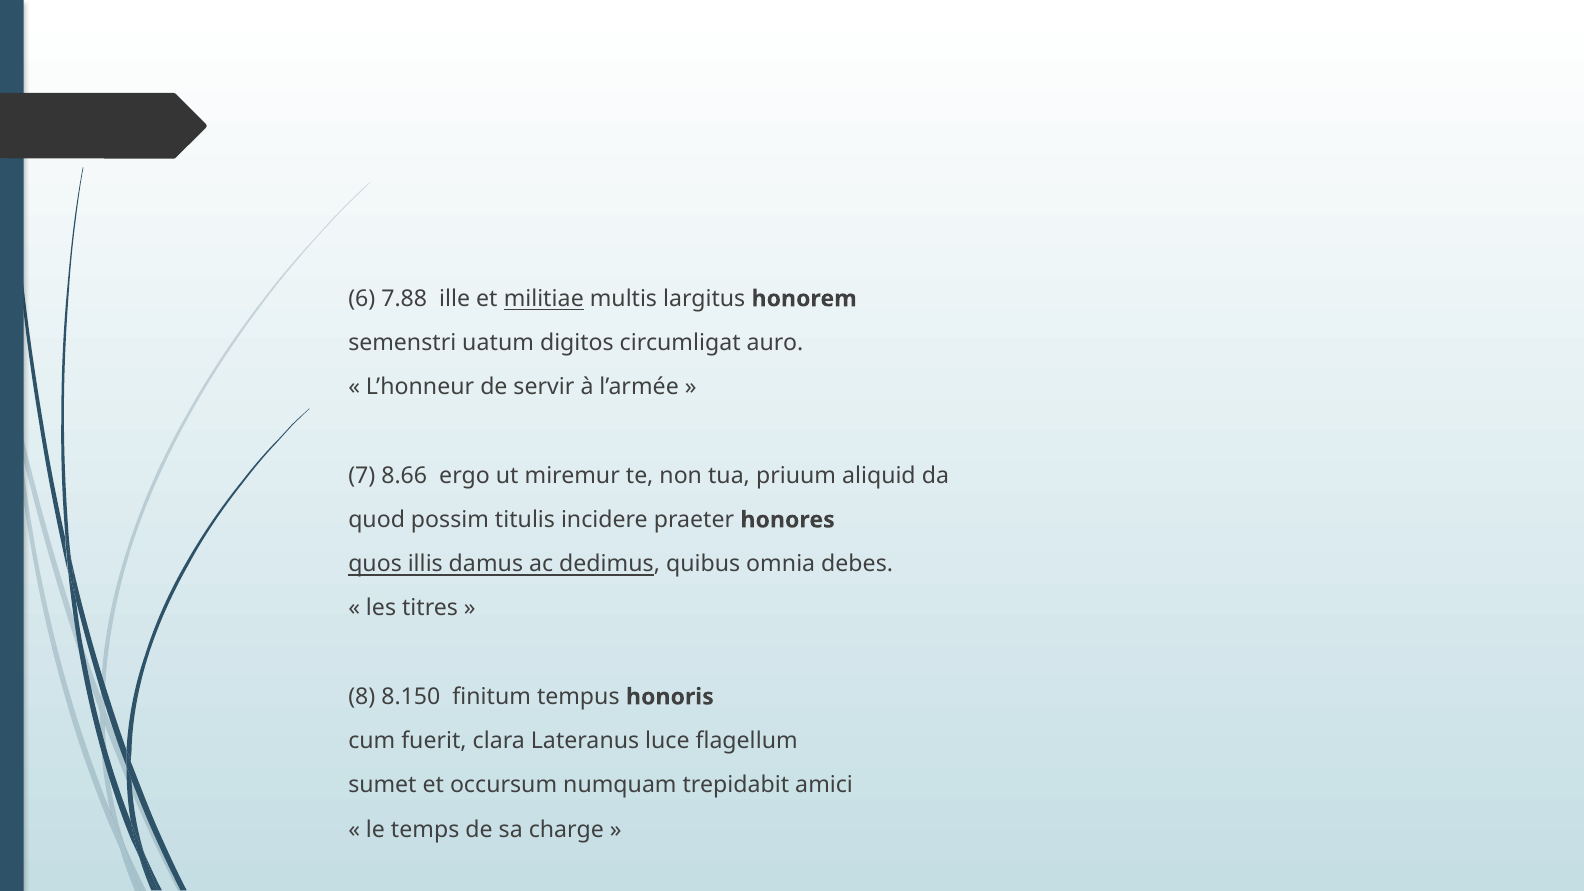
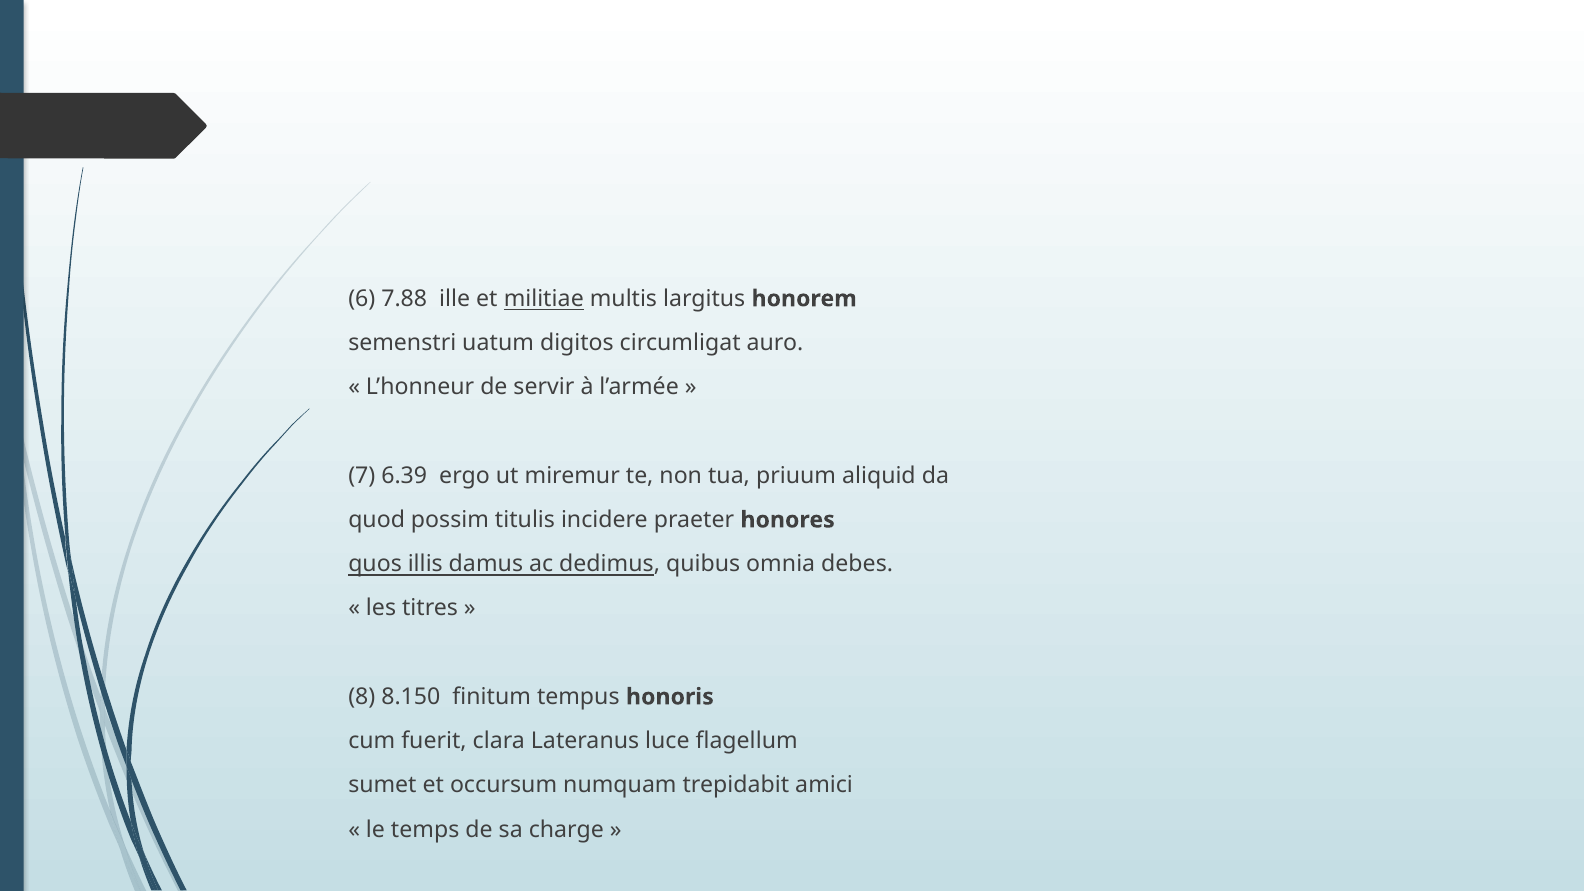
8.66: 8.66 -> 6.39 (404, 476)
